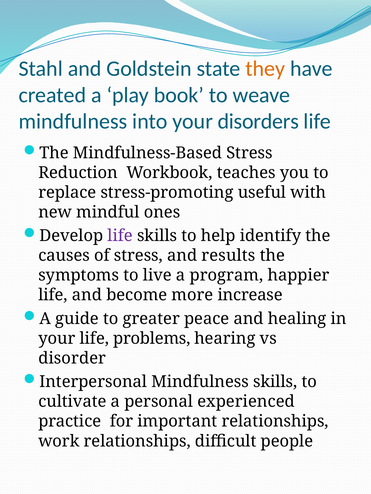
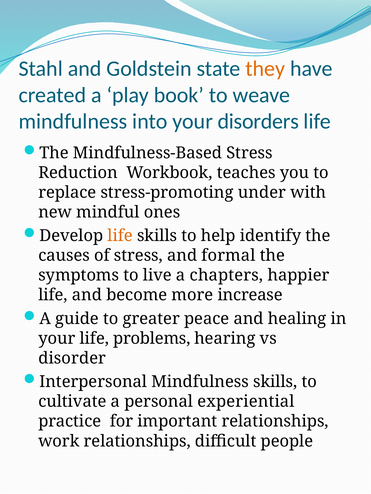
useful: useful -> under (262, 193)
life colour: purple -> orange (120, 236)
results: results -> formal (228, 256)
program: program -> chapters (226, 276)
experienced: experienced -> experiential (246, 402)
